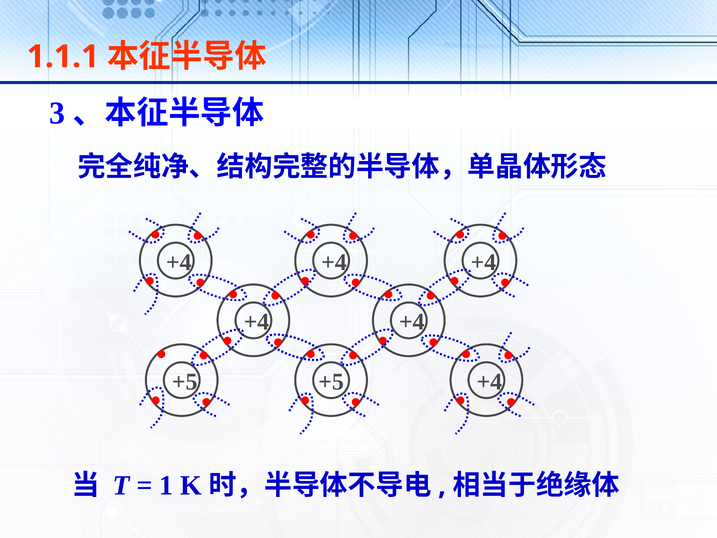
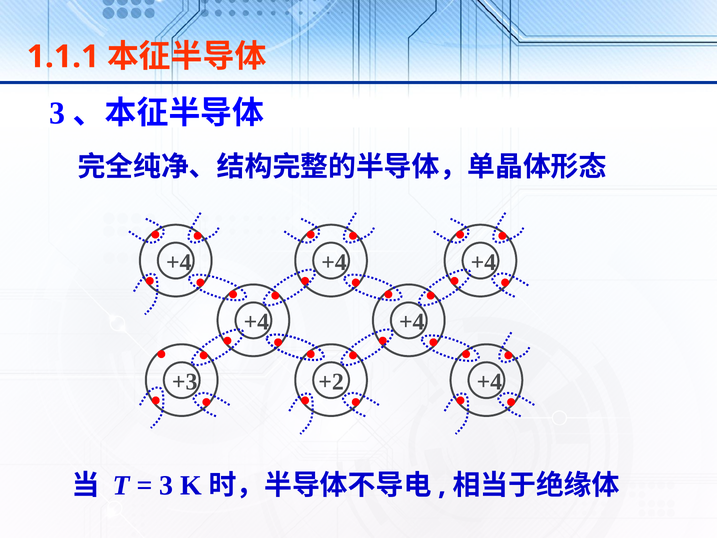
+5: +5 -> +3 (185, 382)
+5: +5 -> +2 (331, 382)
1: 1 -> 3 (166, 485)
